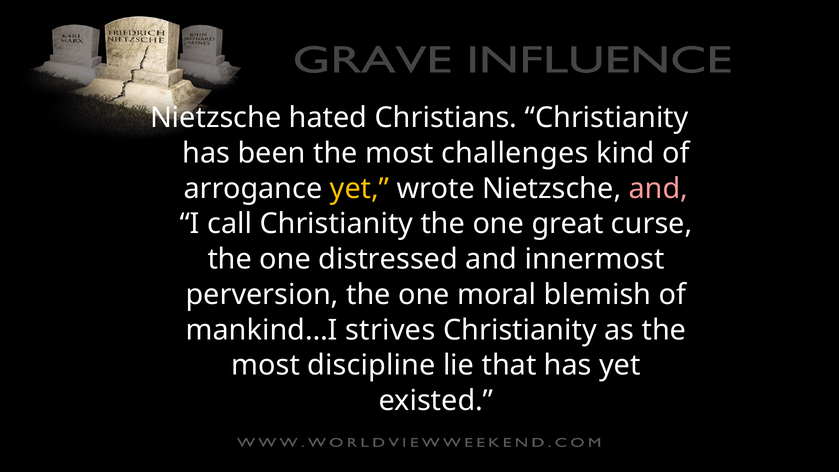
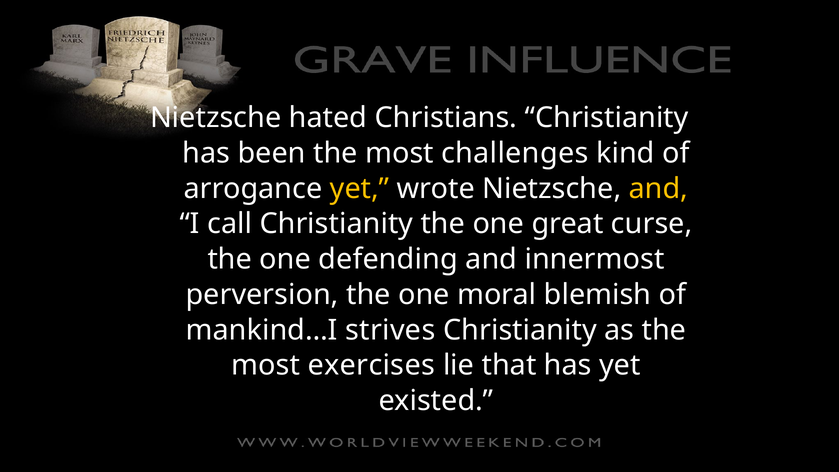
and colour: pink -> yellow (658, 189)
distressed: distressed -> defending (388, 259)
discipline: discipline -> exercises (371, 365)
